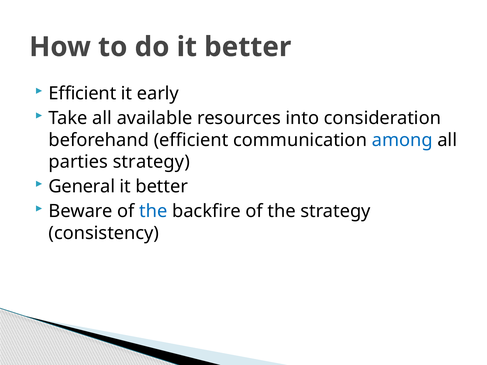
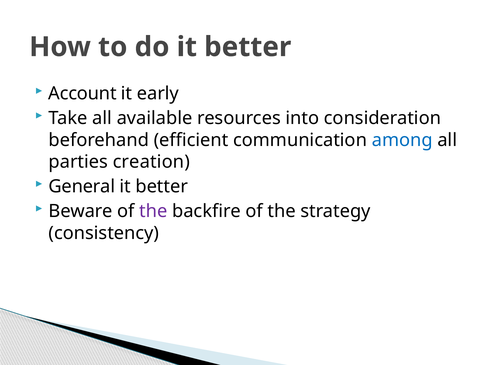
Efficient: Efficient -> Account (82, 94)
parties strategy: strategy -> creation (151, 162)
the colour: blue -> purple (153, 211)
